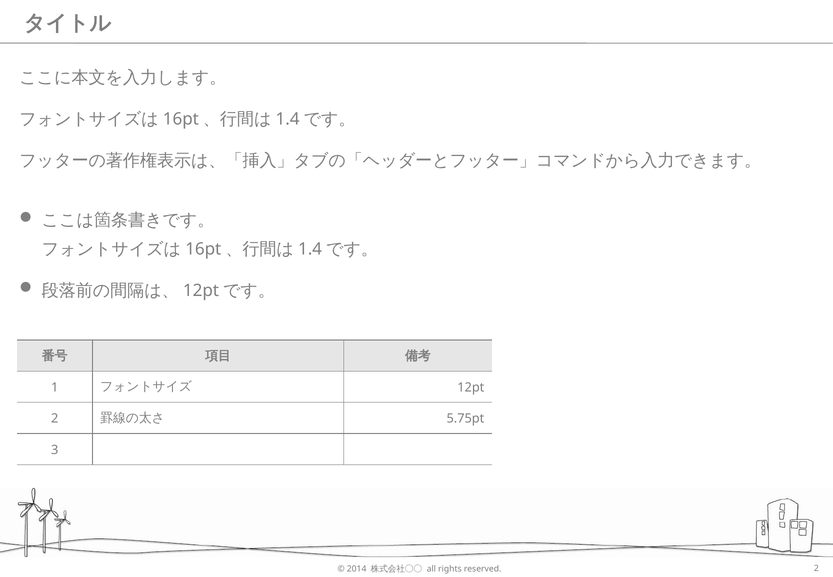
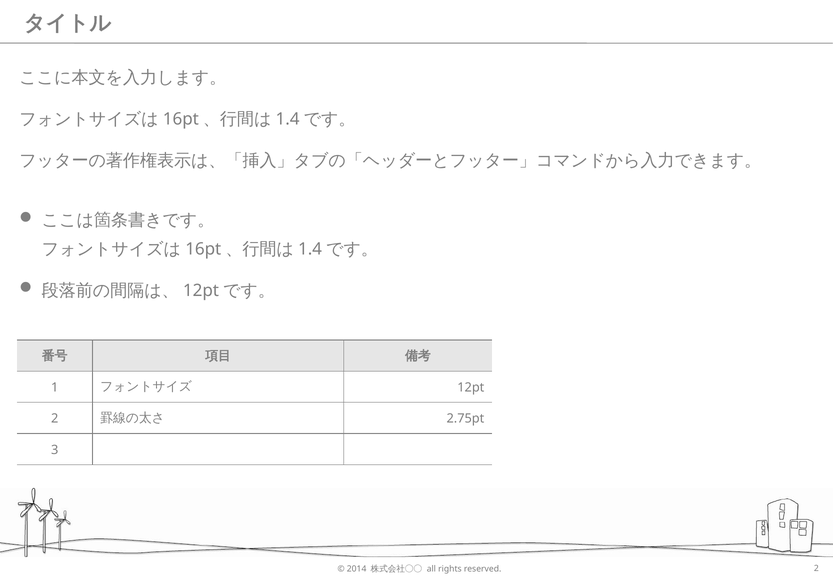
5.75pt: 5.75pt -> 2.75pt (465, 419)
